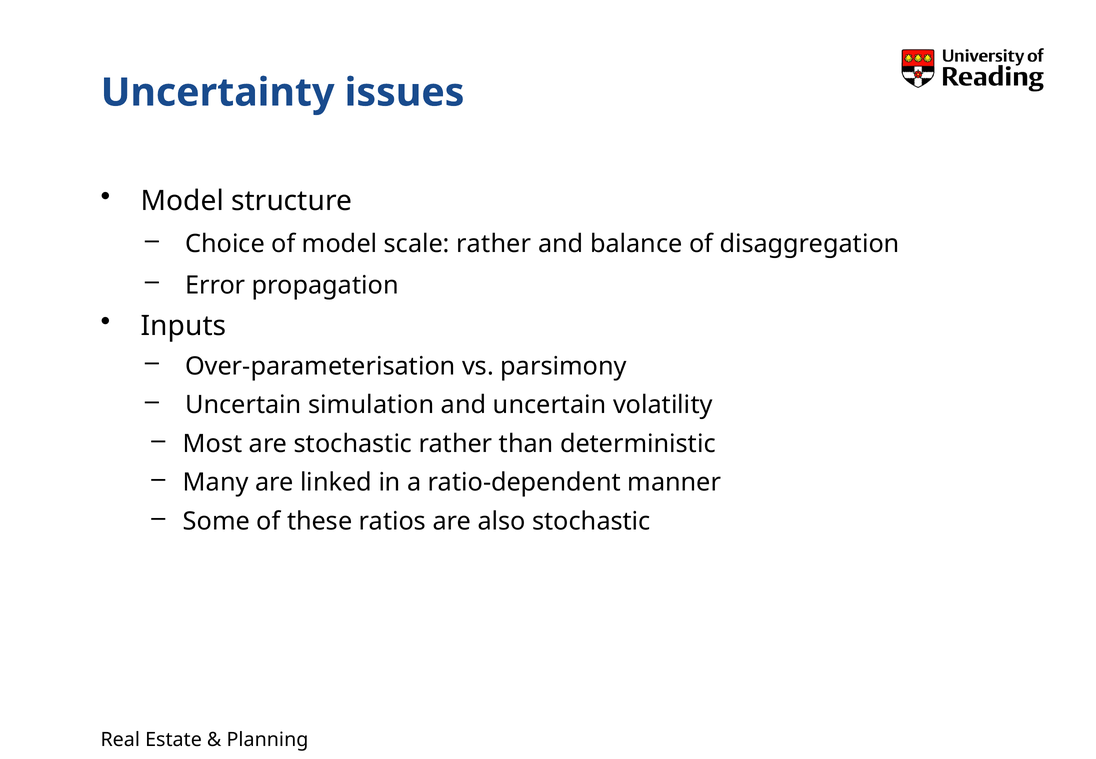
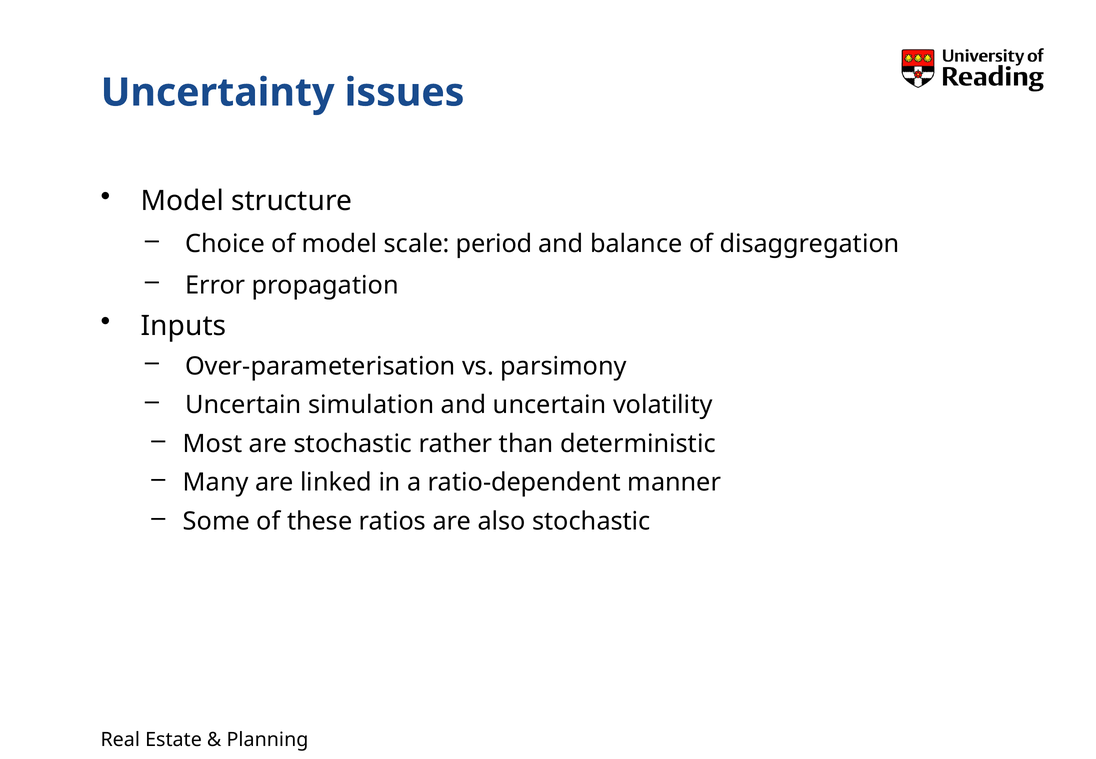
scale rather: rather -> period (494, 244)
